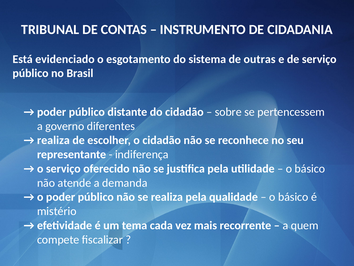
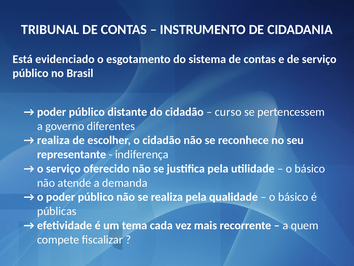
outras: outras -> contas (260, 59)
sobre: sobre -> curso (228, 112)
mistério: mistério -> públicas (57, 211)
